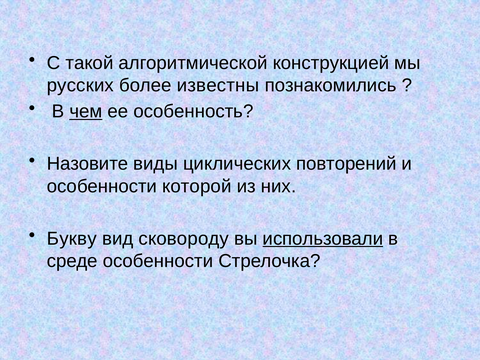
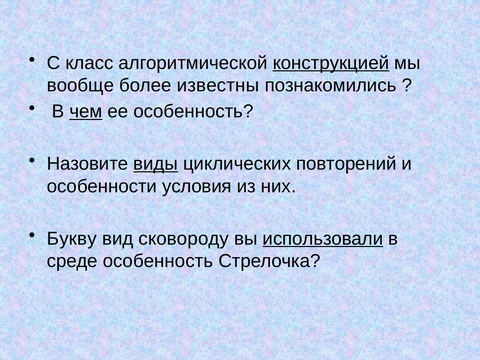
такой: такой -> класс (89, 63)
конструкцией underline: none -> present (331, 63)
русских: русских -> вообще (80, 85)
виды underline: none -> present (156, 164)
которой: которой -> условия (197, 186)
среде особенности: особенности -> особенность (158, 261)
